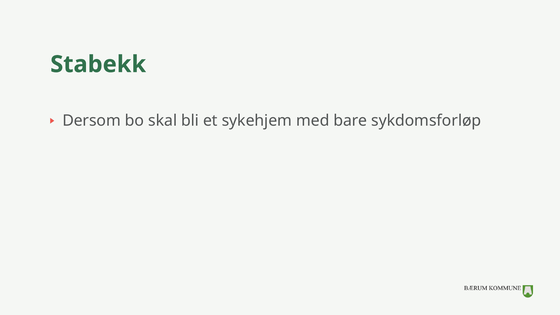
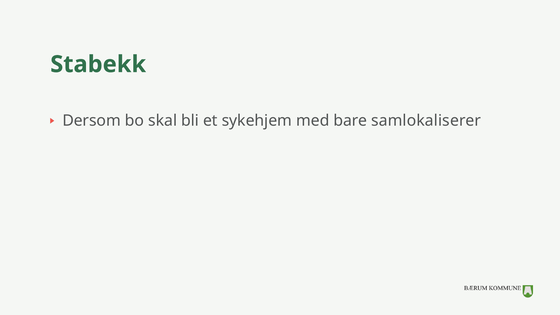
sykdomsforløp: sykdomsforløp -> samlokaliserer (426, 121)
